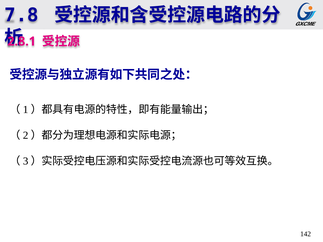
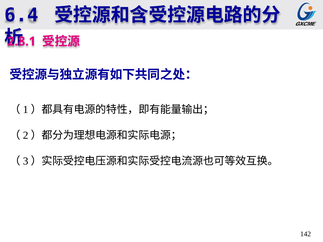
7.8: 7.8 -> 6.4 (21, 15)
